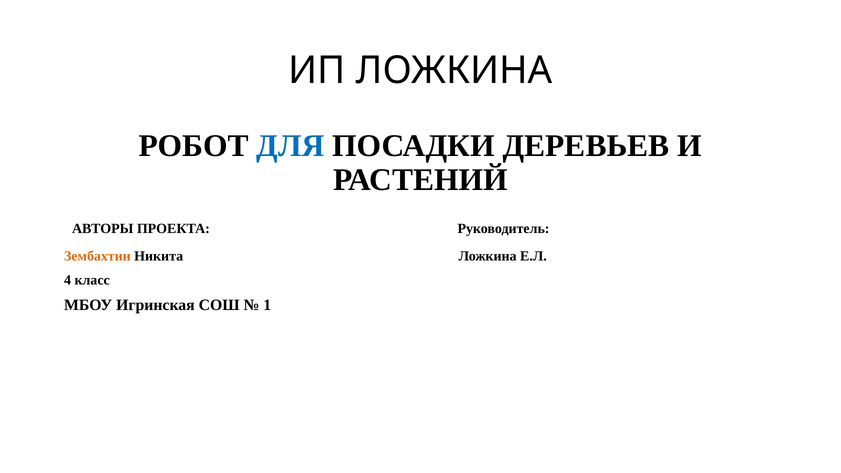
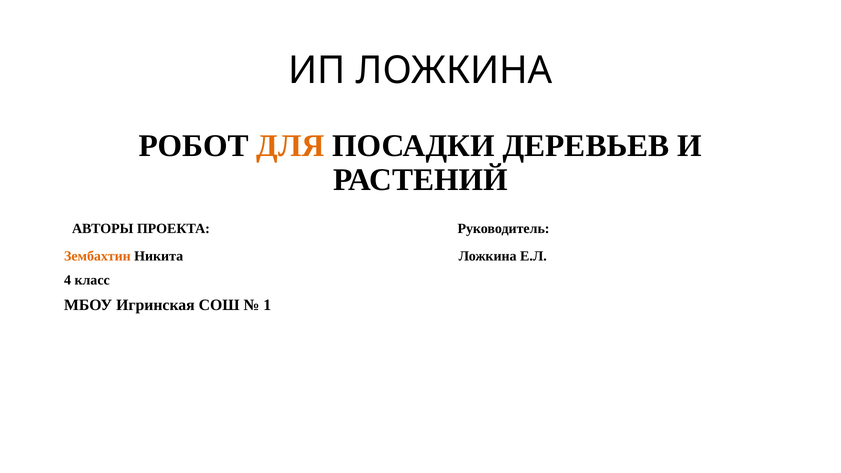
ДЛЯ colour: blue -> orange (290, 146)
